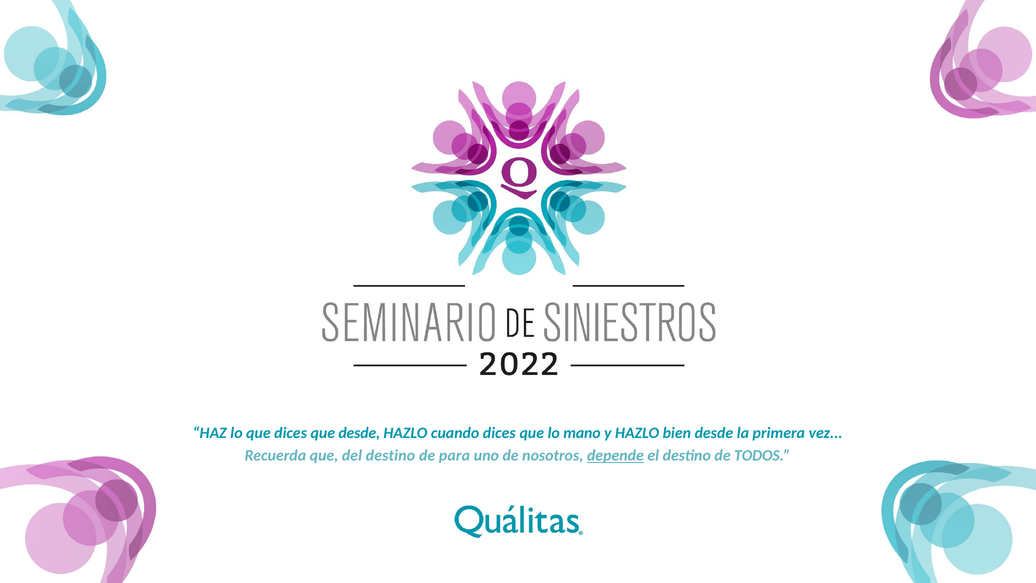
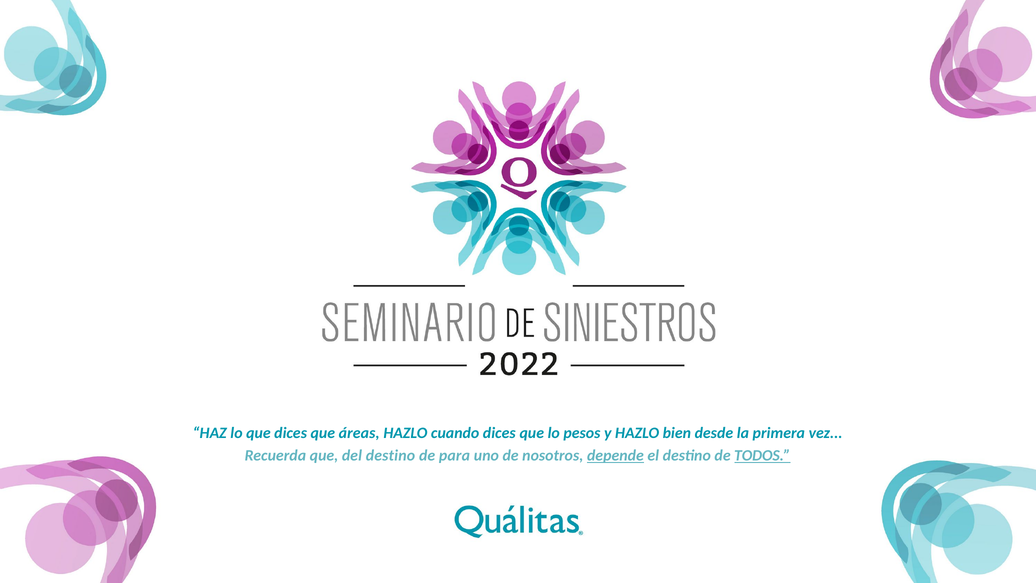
que desde: desde -> áreas (359, 433)
mano: mano -> pesos (582, 433)
TODOS underline: none -> present (762, 456)
